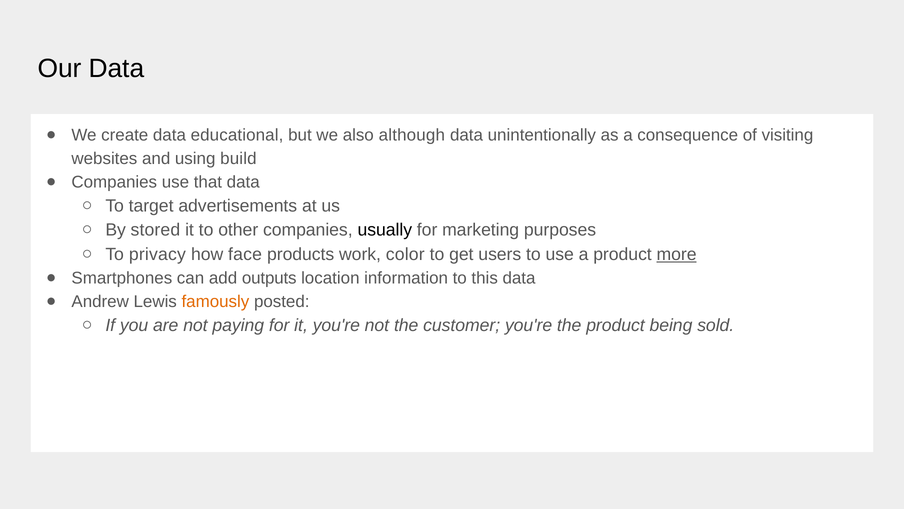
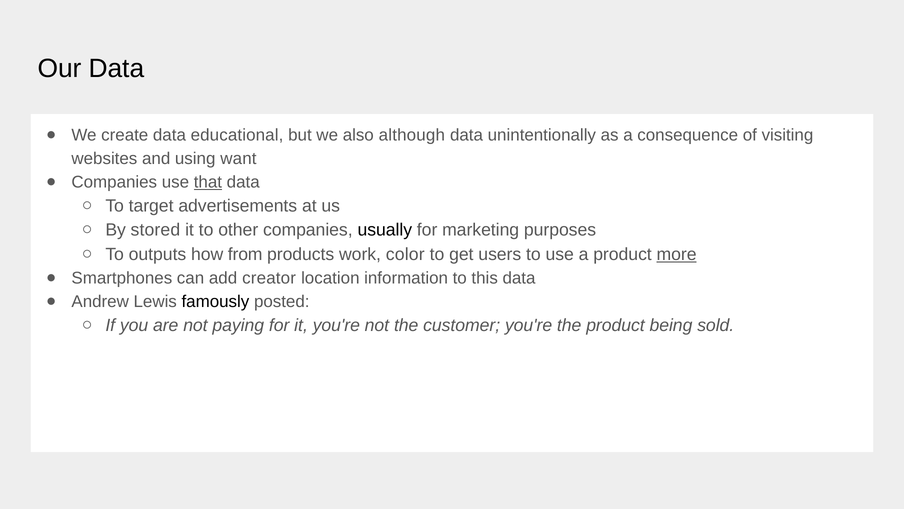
build: build -> want (238, 158)
that underline: none -> present (208, 182)
privacy: privacy -> outputs (157, 254)
face: face -> from (245, 254)
outputs: outputs -> creator (269, 278)
famously colour: orange -> black (215, 301)
